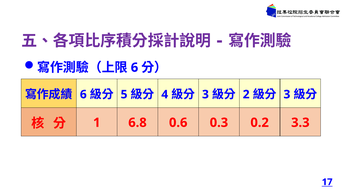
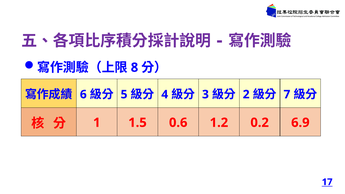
6: 6 -> 8 (134, 68)
3: 3 -> 7 (287, 94)
6.8: 6.8 -> 1.5 (137, 123)
0.3: 0.3 -> 1.2 (219, 123)
3.3: 3.3 -> 6.9 (300, 123)
